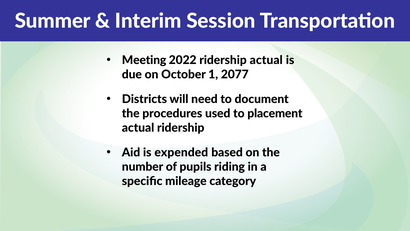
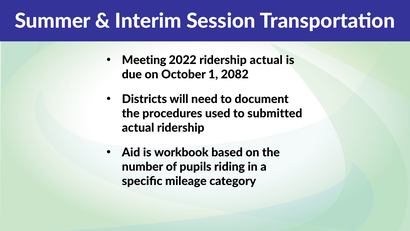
2077: 2077 -> 2082 (235, 74)
placement: placement -> submitted (275, 113)
expended: expended -> workbook (181, 152)
